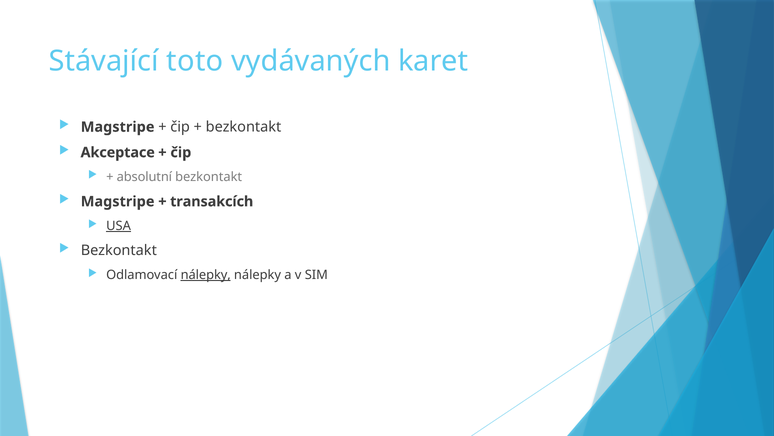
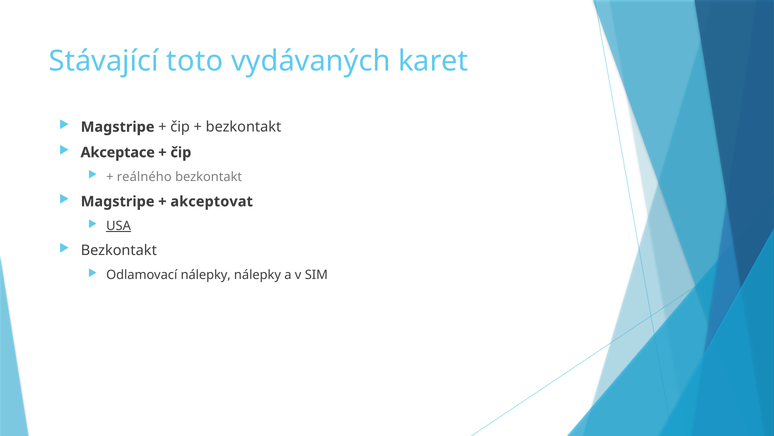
absolutní: absolutní -> reálného (144, 177)
transakcích: transakcích -> akceptovat (212, 201)
nálepky underline: present -> none (206, 275)
